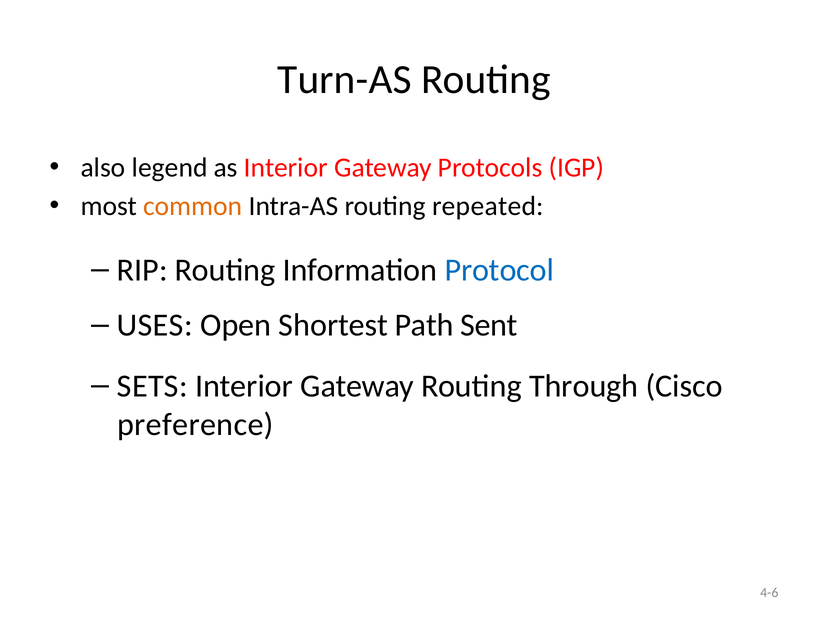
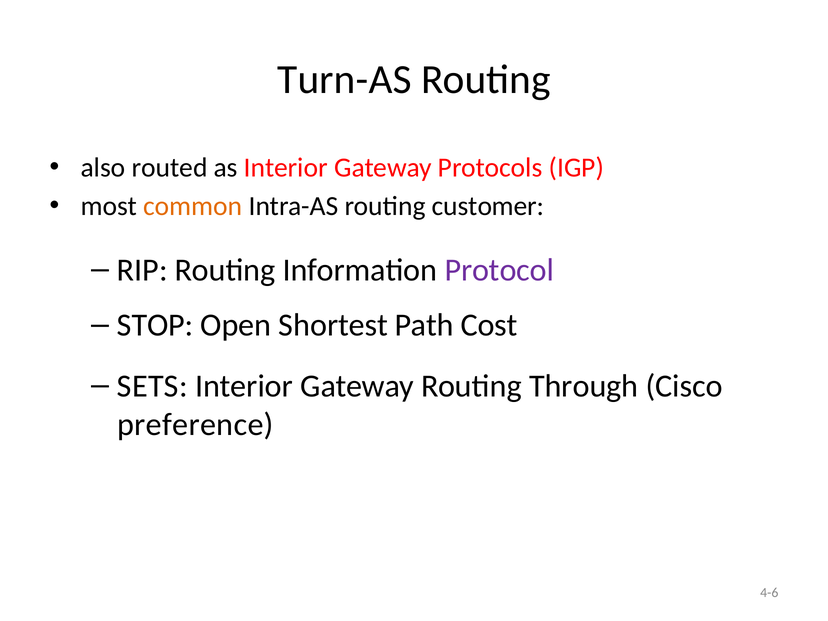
legend: legend -> routed (170, 168)
repeated: repeated -> customer (488, 206)
Protocol colour: blue -> purple (499, 270)
USES: USES -> STOP (155, 325)
Sent: Sent -> Cost (489, 325)
